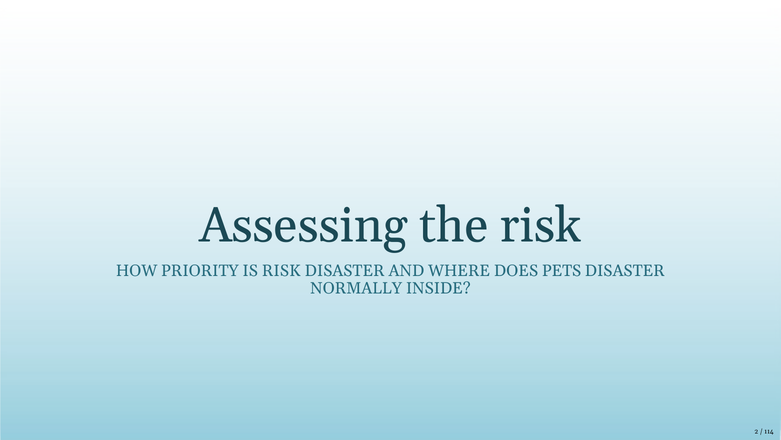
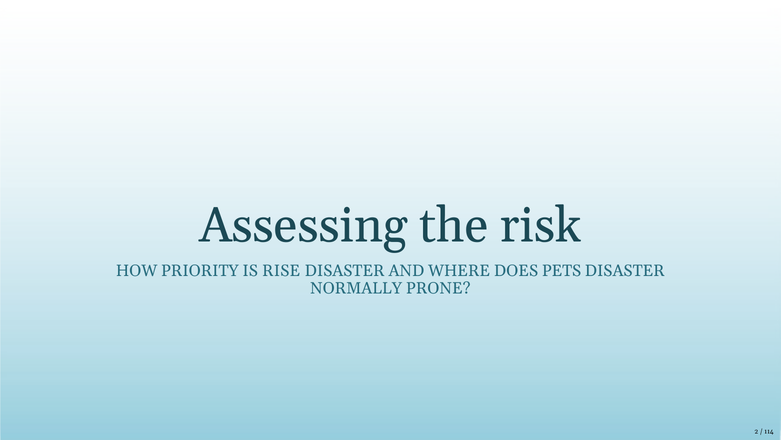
IS RISK: RISK -> RISE (281, 270)
INSIDE: INSIDE -> PRONE (438, 288)
